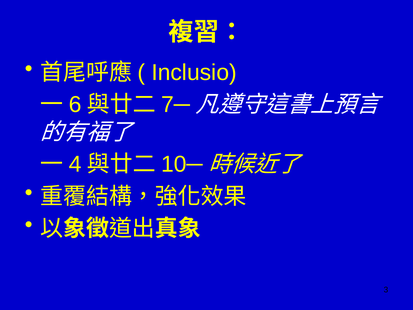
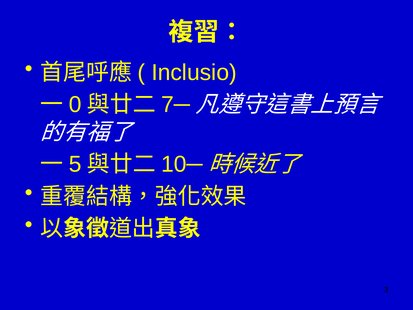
6: 6 -> 0 (75, 105)
4: 4 -> 5 (75, 164)
